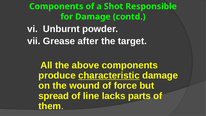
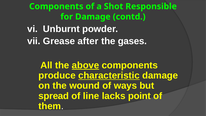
target: target -> gases (132, 41)
above underline: none -> present (85, 65)
force: force -> ways (125, 86)
parts: parts -> point (139, 96)
